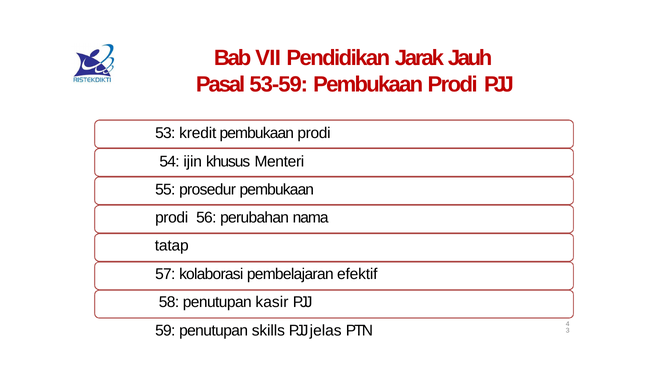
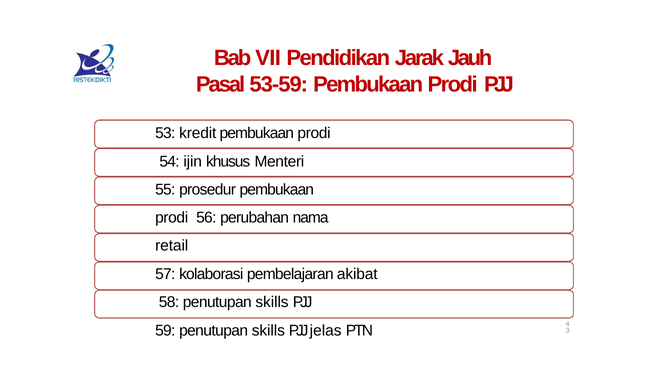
tatap: tatap -> retail (172, 246)
efektif: efektif -> akibat (357, 274)
58 penutupan kasir: kasir -> skills (272, 302)
